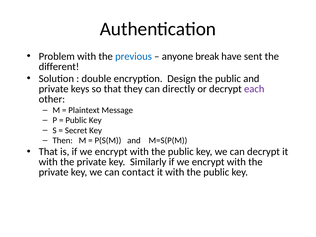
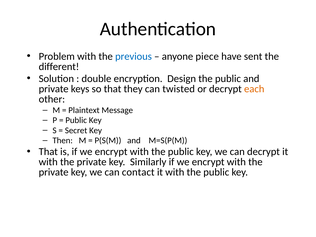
break: break -> piece (207, 56)
directly: directly -> twisted (179, 89)
each colour: purple -> orange (254, 89)
